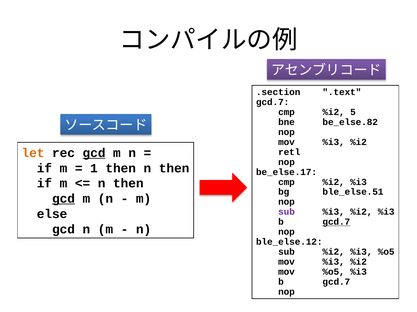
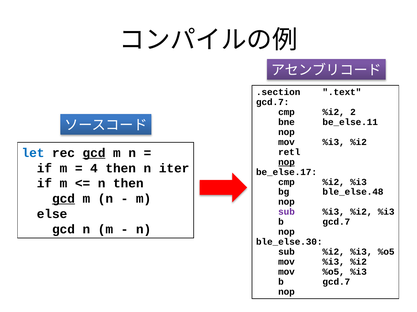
5: 5 -> 2 (353, 112)
be_else.82: be_else.82 -> be_else.11 (350, 122)
let colour: orange -> blue (33, 153)
nop underline: none -> present (287, 162)
1: 1 -> 4 (94, 169)
then n then: then -> iter (174, 169)
ble_else.51: ble_else.51 -> ble_else.48 (353, 192)
gcd.7 underline: present -> none (336, 222)
ble_else.12: ble_else.12 -> ble_else.30 (289, 242)
